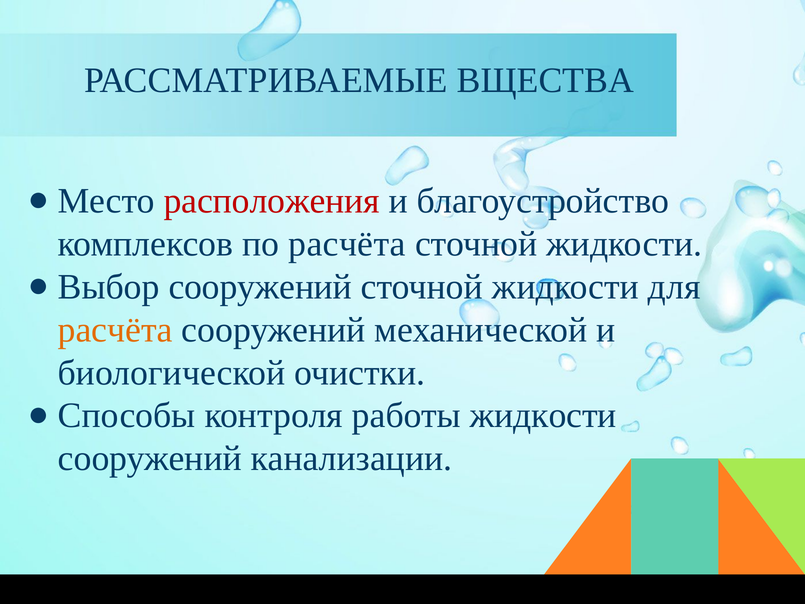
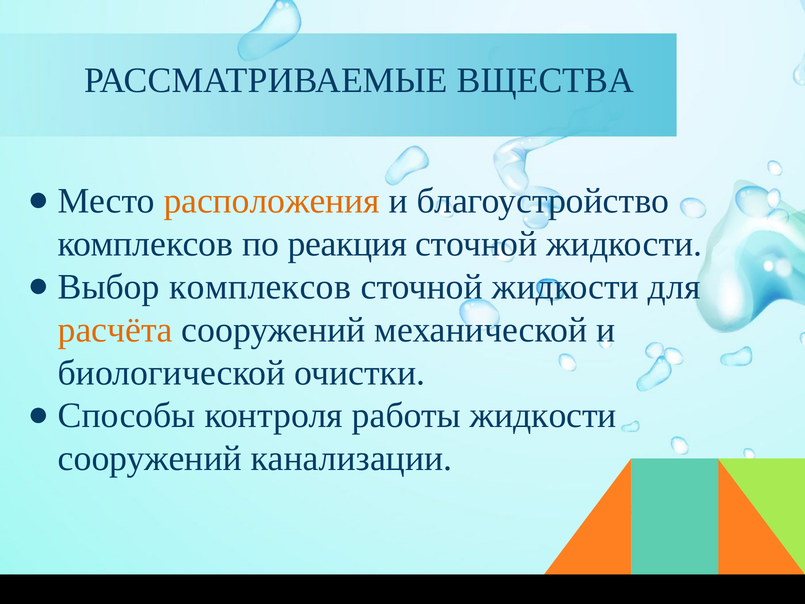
расположения colour: red -> orange (272, 201)
по расчёта: расчёта -> реакция (347, 244)
сооружений: сооружений -> комплексов (260, 287)
